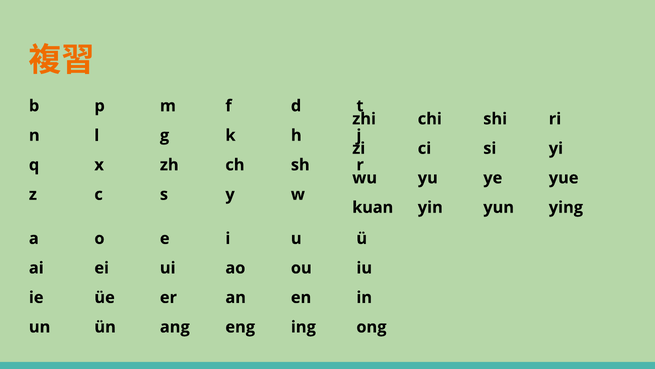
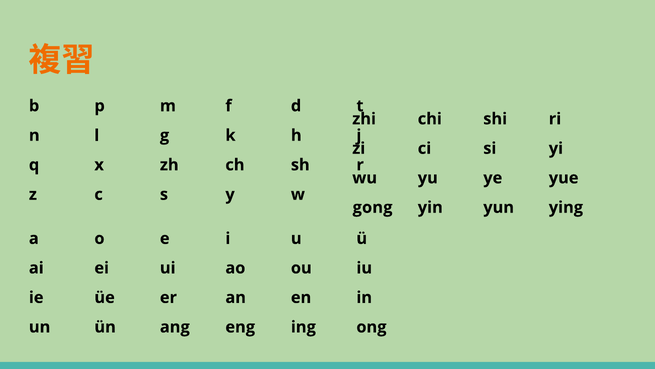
kuan: kuan -> gong (373, 207)
